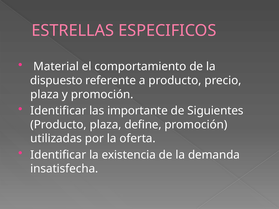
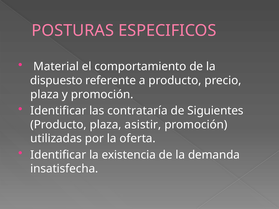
ESTRELLAS: ESTRELLAS -> POSTURAS (73, 31)
importante: importante -> contrataría (137, 111)
define: define -> asistir (143, 125)
